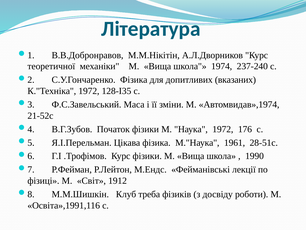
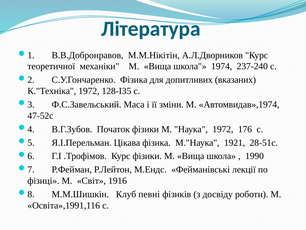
21-52с: 21-52с -> 47-52с (40, 116)
1961: 1961 -> 1921 (235, 142)
1912: 1912 -> 1916 (118, 180)
треба: треба -> певні (149, 194)
